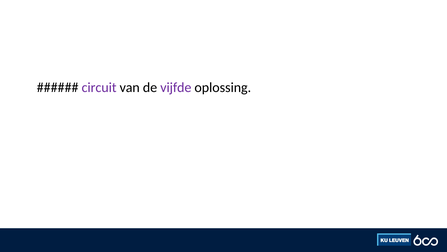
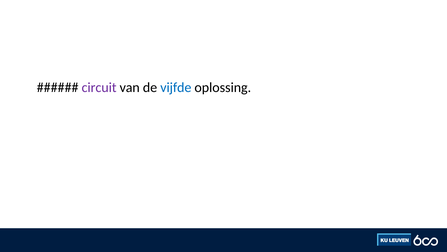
vijfde colour: purple -> blue (176, 87)
